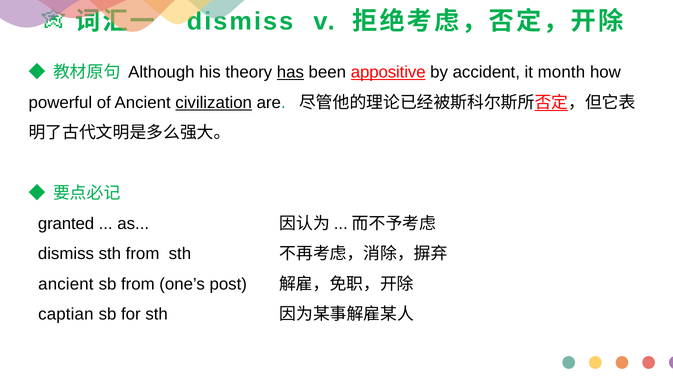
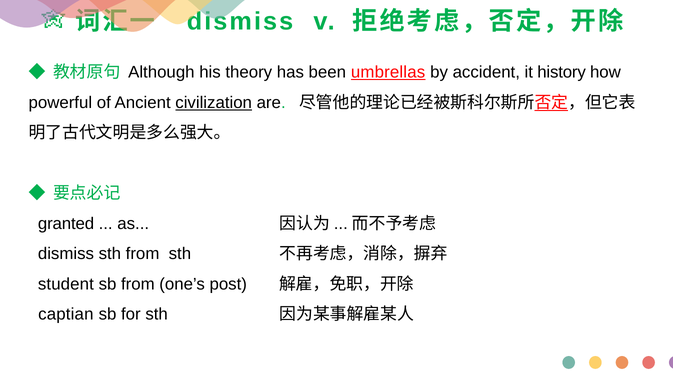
has underline: present -> none (290, 72)
appositive: appositive -> umbrellas (388, 72)
month: month -> history (562, 72)
ancient: ancient -> student (66, 284)
